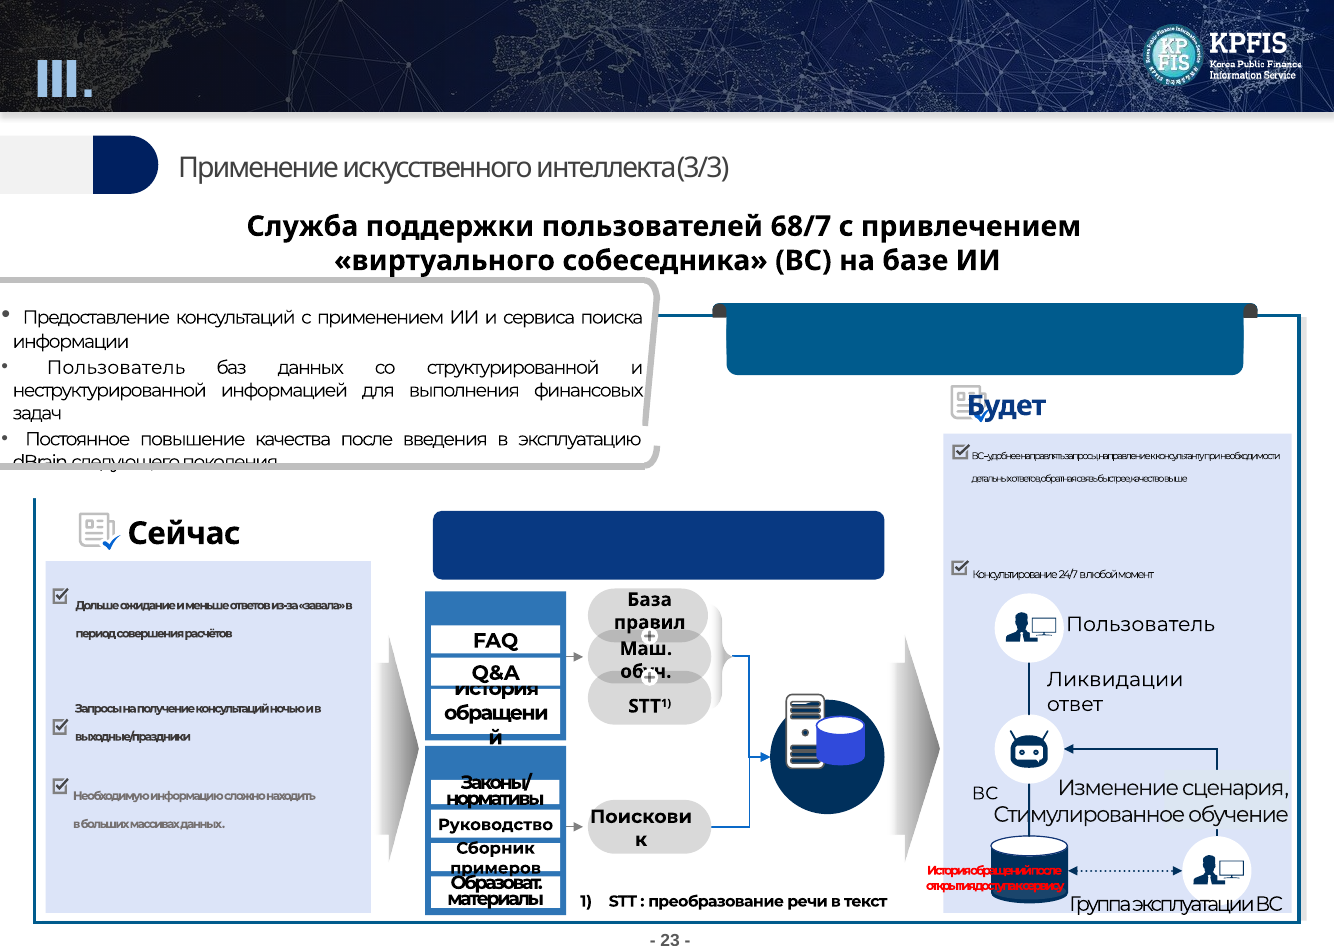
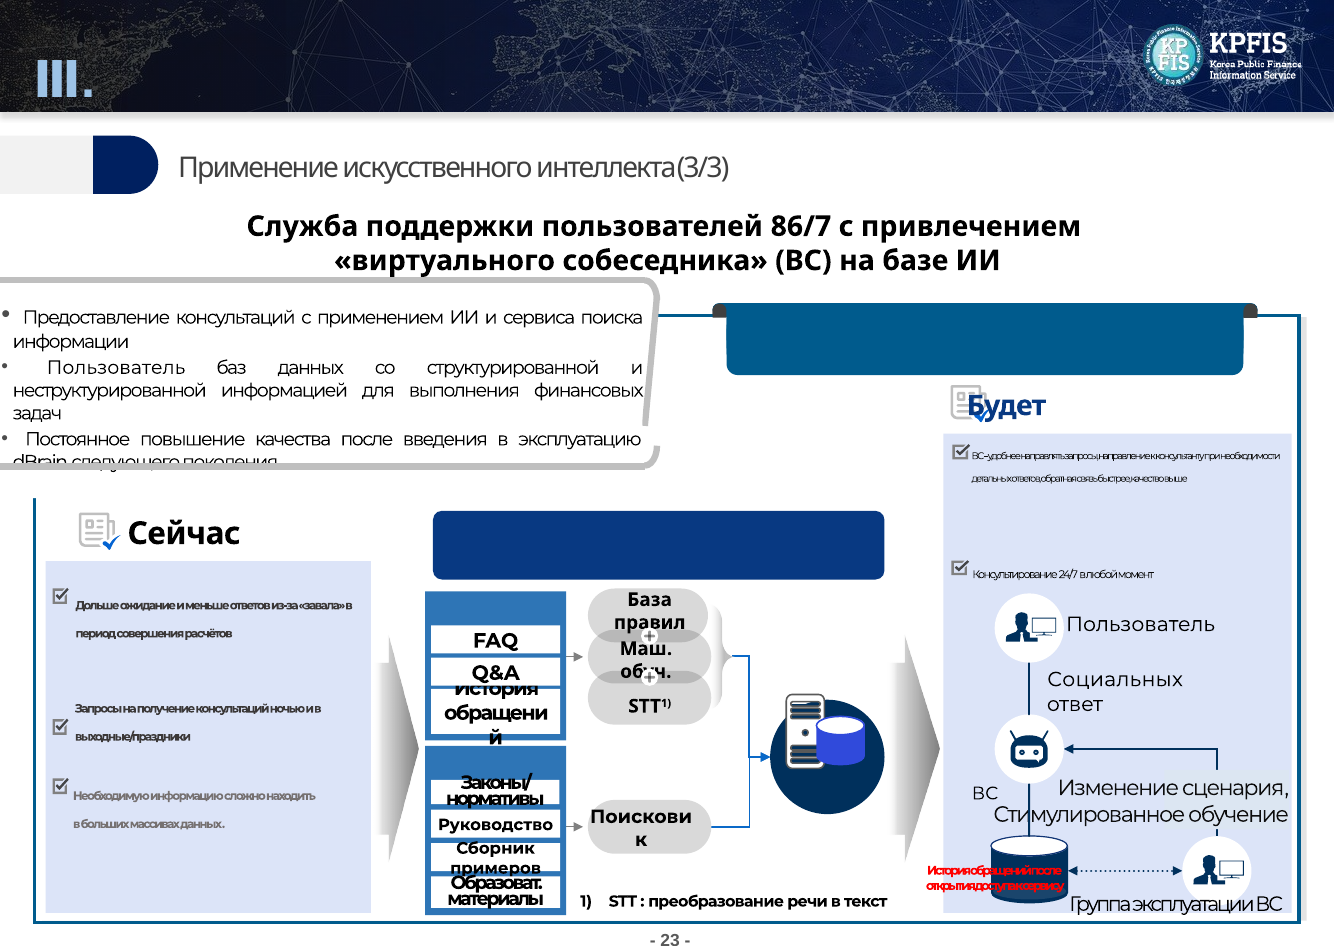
68/7: 68/7 -> 86/7 (801, 226)
Ликвидации: Ликвидации -> Социальных (1115, 679)
